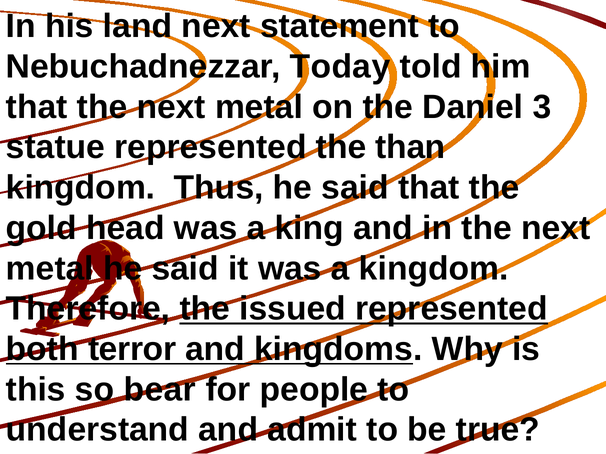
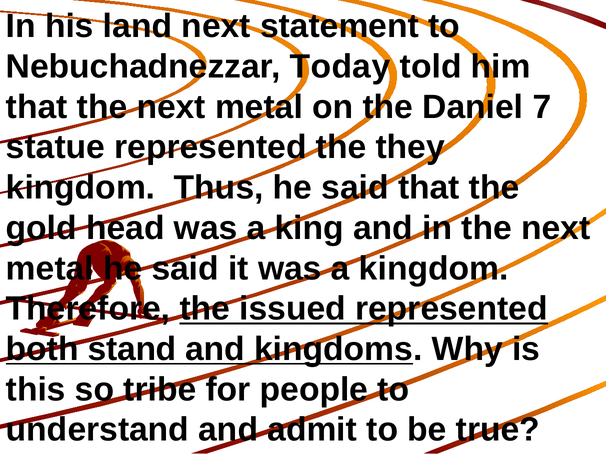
3: 3 -> 7 (542, 107)
than: than -> they (410, 148)
terror: terror -> stand (132, 350)
bear: bear -> tribe (160, 390)
